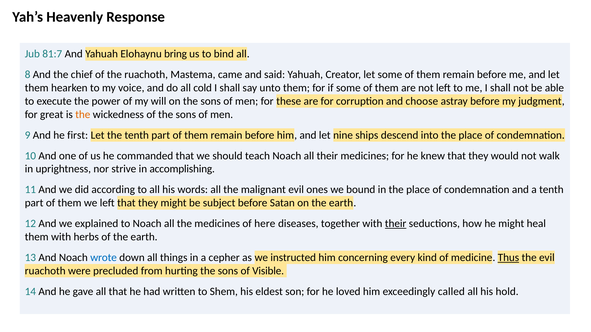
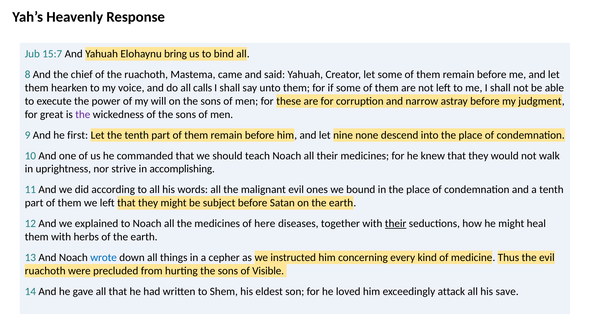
81:7: 81:7 -> 15:7 (52, 54)
cold: cold -> calls (203, 88)
choose: choose -> narrow (422, 101)
the colour: orange -> purple (83, 115)
ships: ships -> none (367, 135)
Thus underline: present -> none (508, 258)
called: called -> attack (451, 292)
hold: hold -> save (507, 292)
